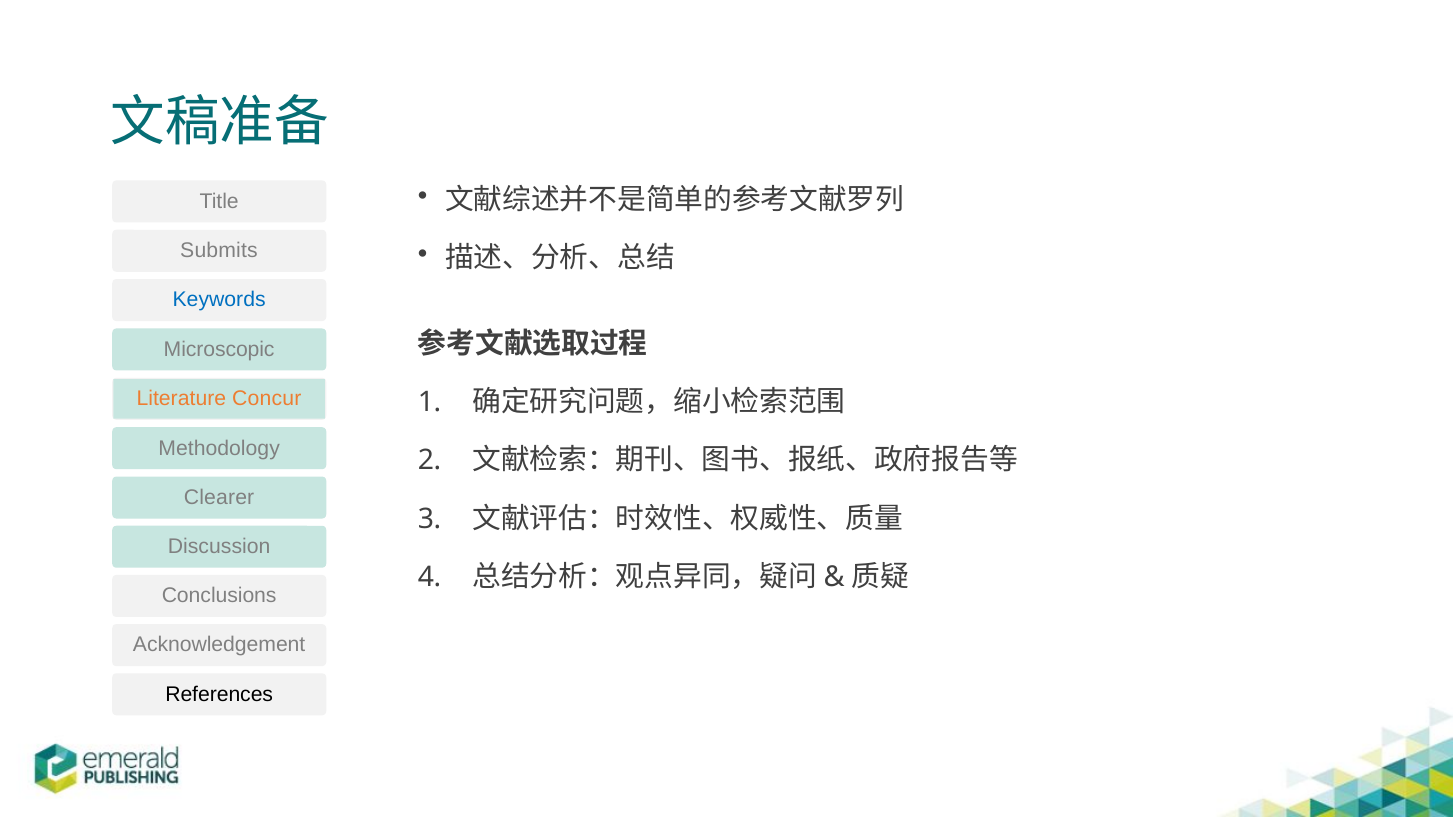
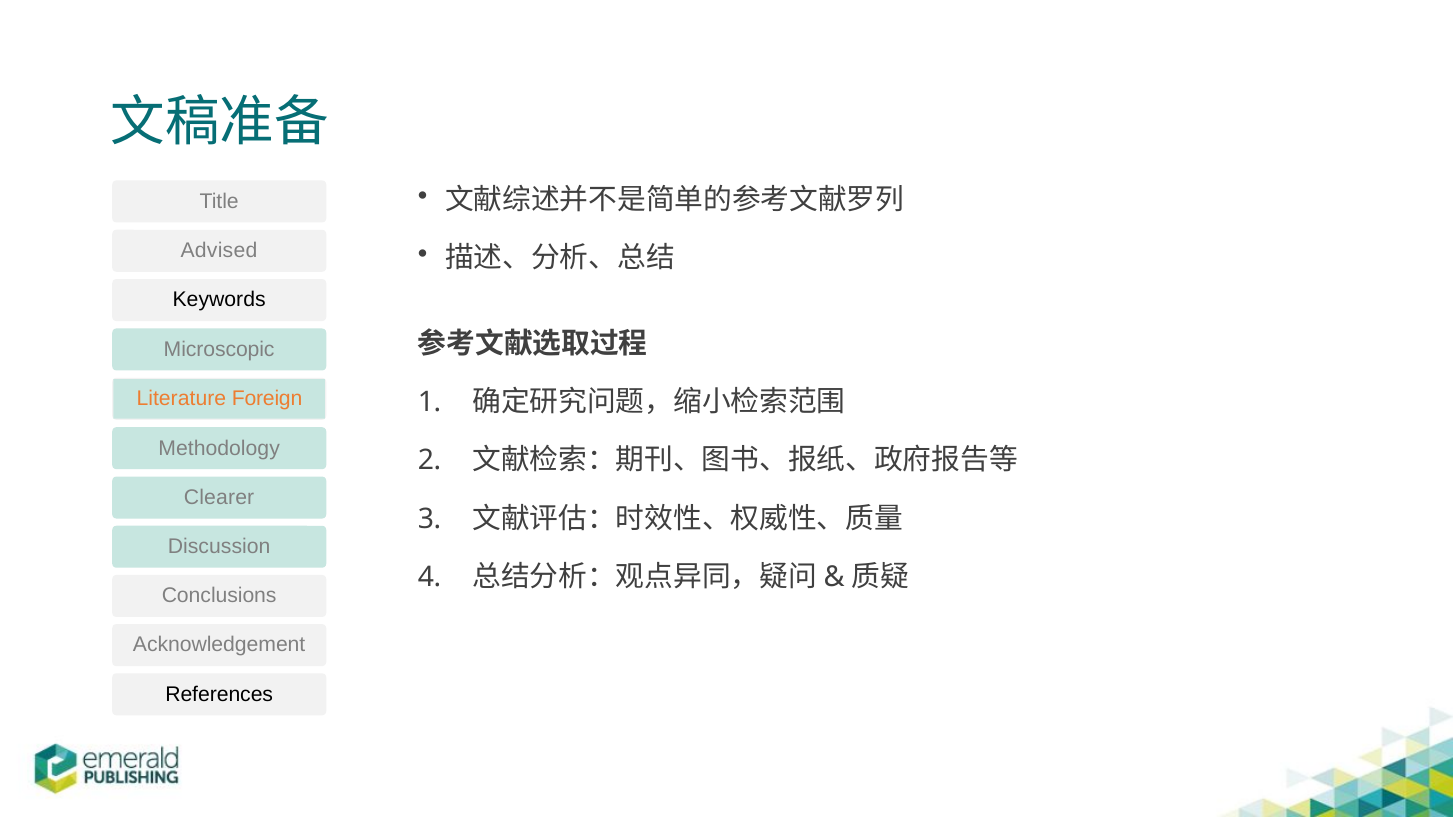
Submits: Submits -> Advised (219, 251)
Keywords colour: blue -> black (219, 300)
Concur: Concur -> Foreign (267, 399)
